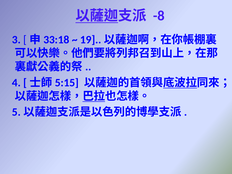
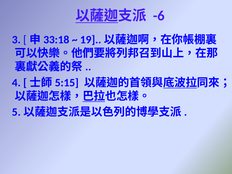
-8: -8 -> -6 (159, 16)
